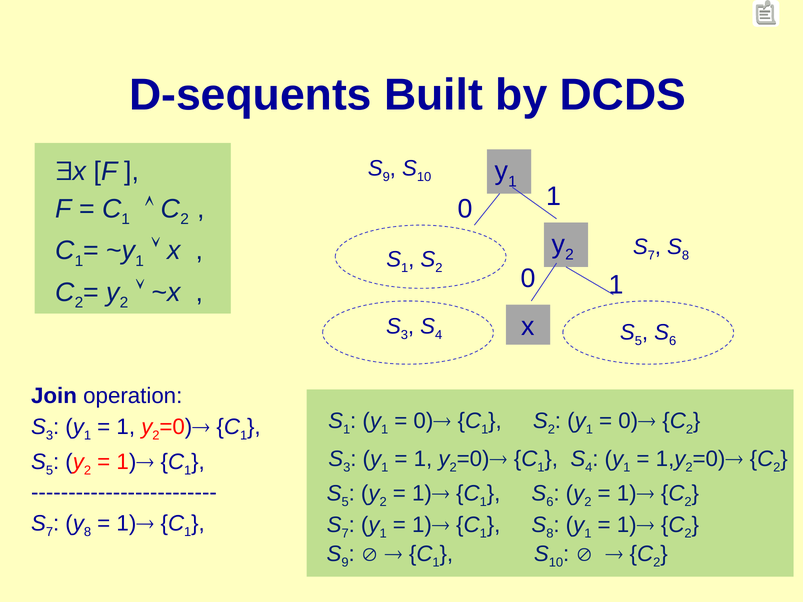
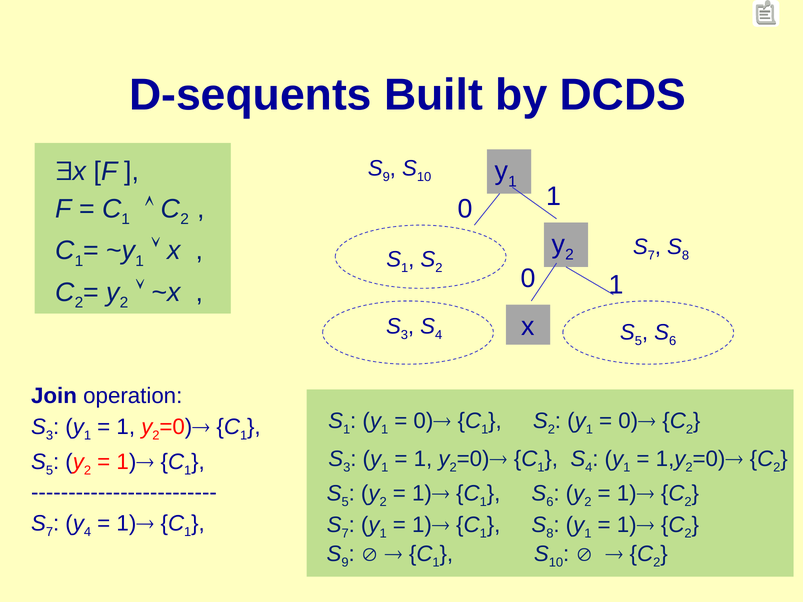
8: 8 -> 4 (88, 532)
